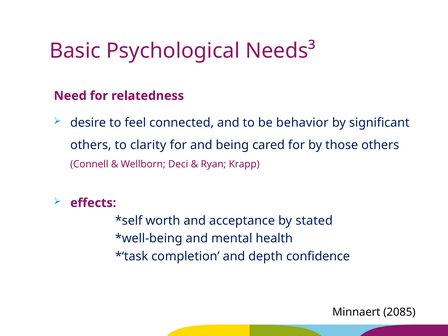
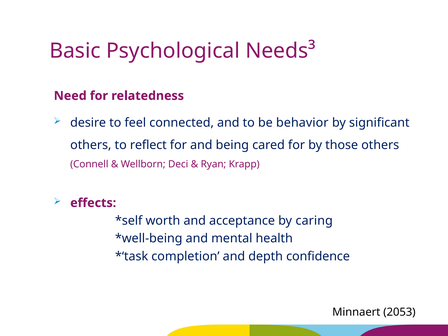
clarity: clarity -> reflect (148, 145)
stated: stated -> caring (314, 221)
2085: 2085 -> 2053 (399, 312)
